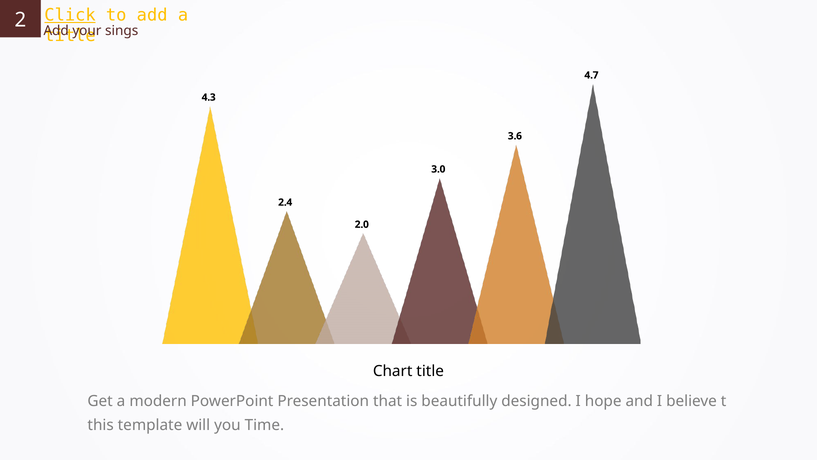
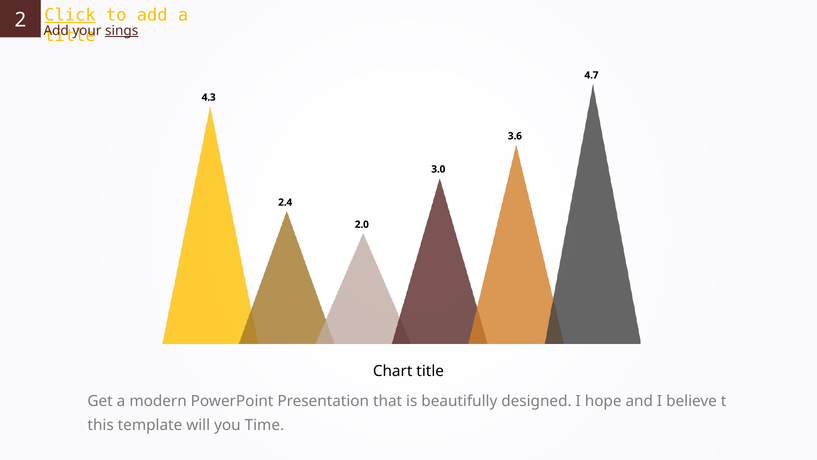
sings underline: none -> present (122, 31)
